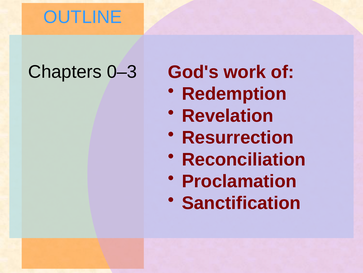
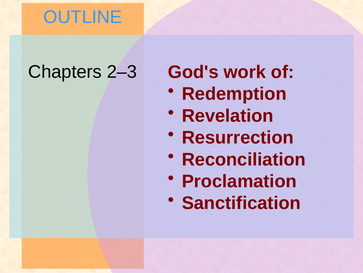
0–3: 0–3 -> 2–3 (122, 72)
